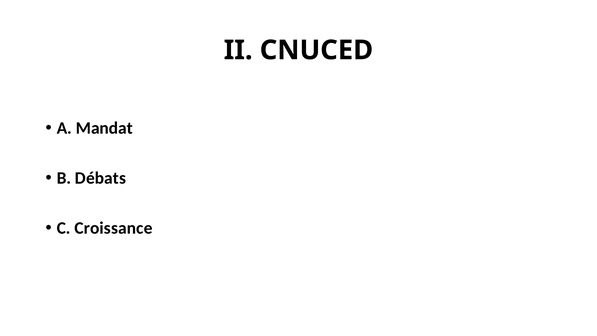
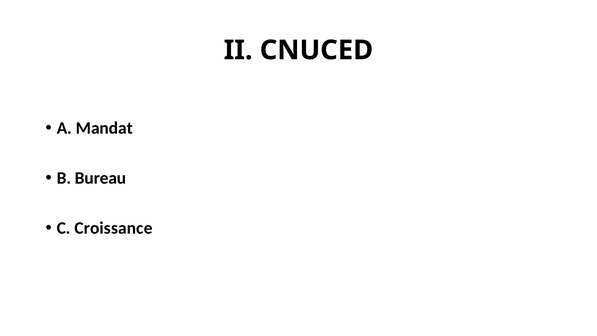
Débats: Débats -> Bureau (101, 178)
